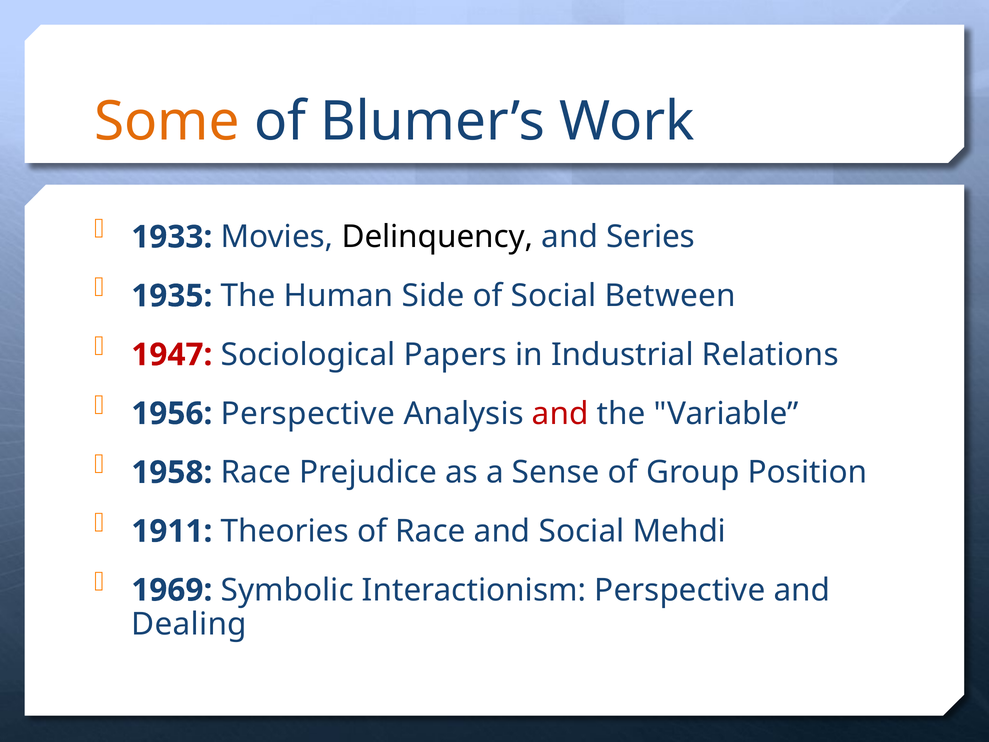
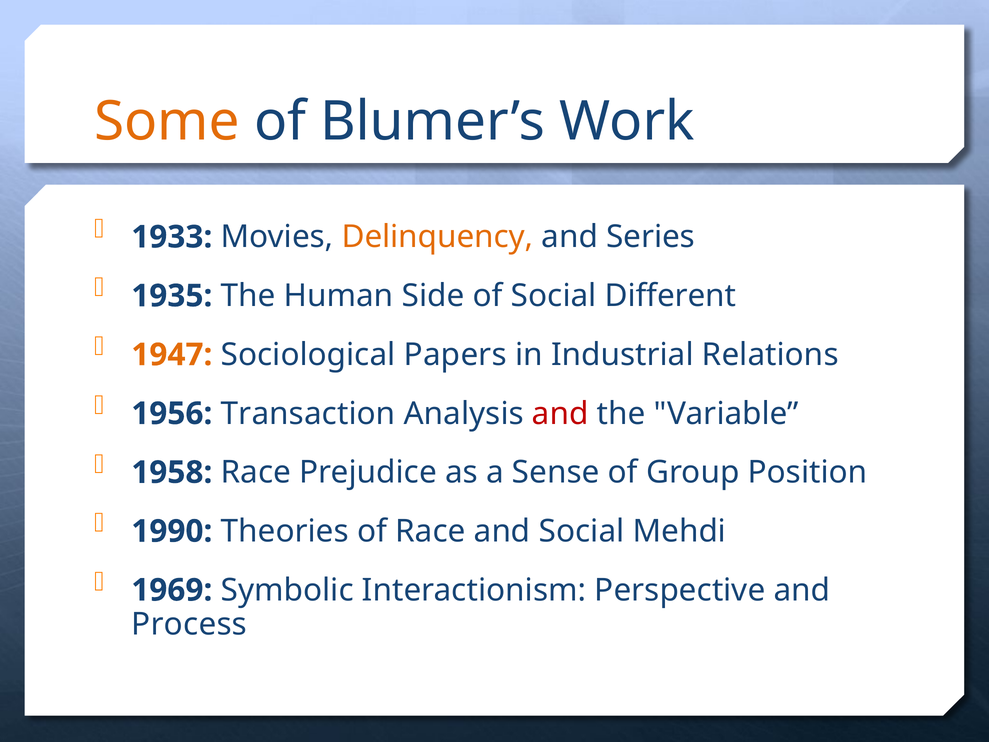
Delinquency colour: black -> orange (438, 237)
Between: Between -> Different (670, 296)
1947 colour: red -> orange (172, 355)
1956 Perspective: Perspective -> Transaction (308, 413)
1911: 1911 -> 1990 (172, 531)
Dealing: Dealing -> Process (189, 624)
